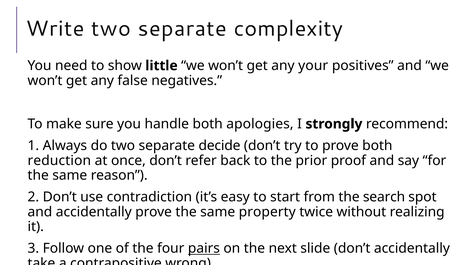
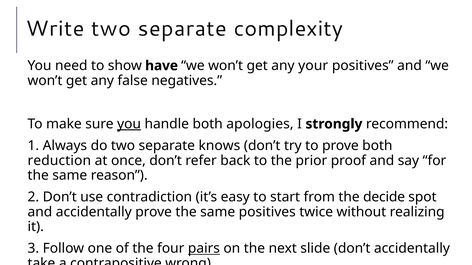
little: little -> have (162, 66)
you underline: none -> present (129, 124)
decide: decide -> knows (219, 146)
search: search -> decide (384, 197)
same property: property -> positives (267, 212)
